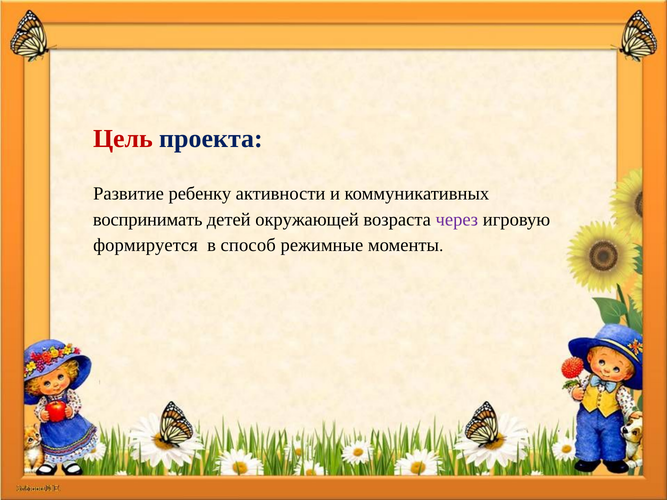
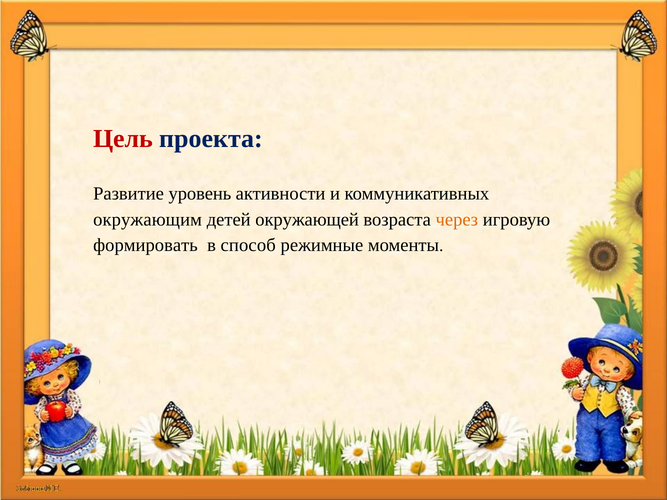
ребенку: ребенку -> уровень (200, 194)
воспринимать: воспринимать -> окружающим (148, 220)
через colour: purple -> orange (457, 220)
формируется: формируется -> формировать (145, 245)
